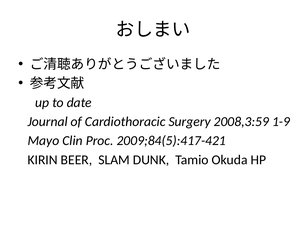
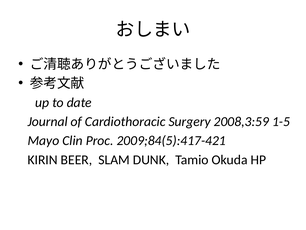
1-9: 1-9 -> 1-5 (281, 121)
